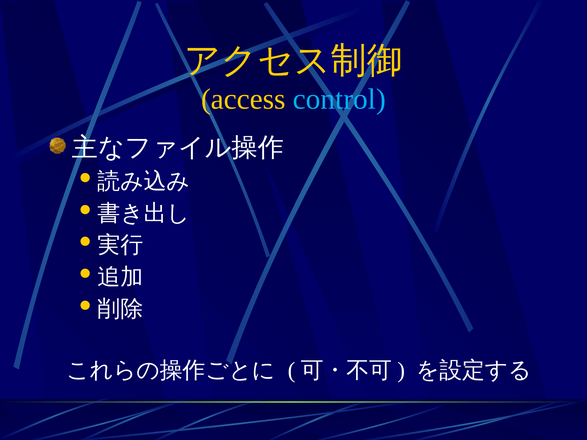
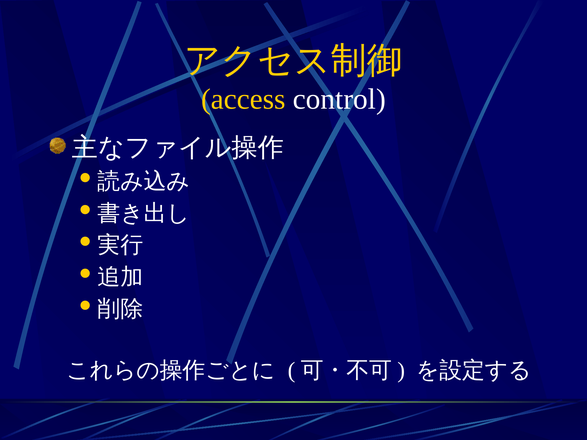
control colour: light blue -> white (339, 99)
